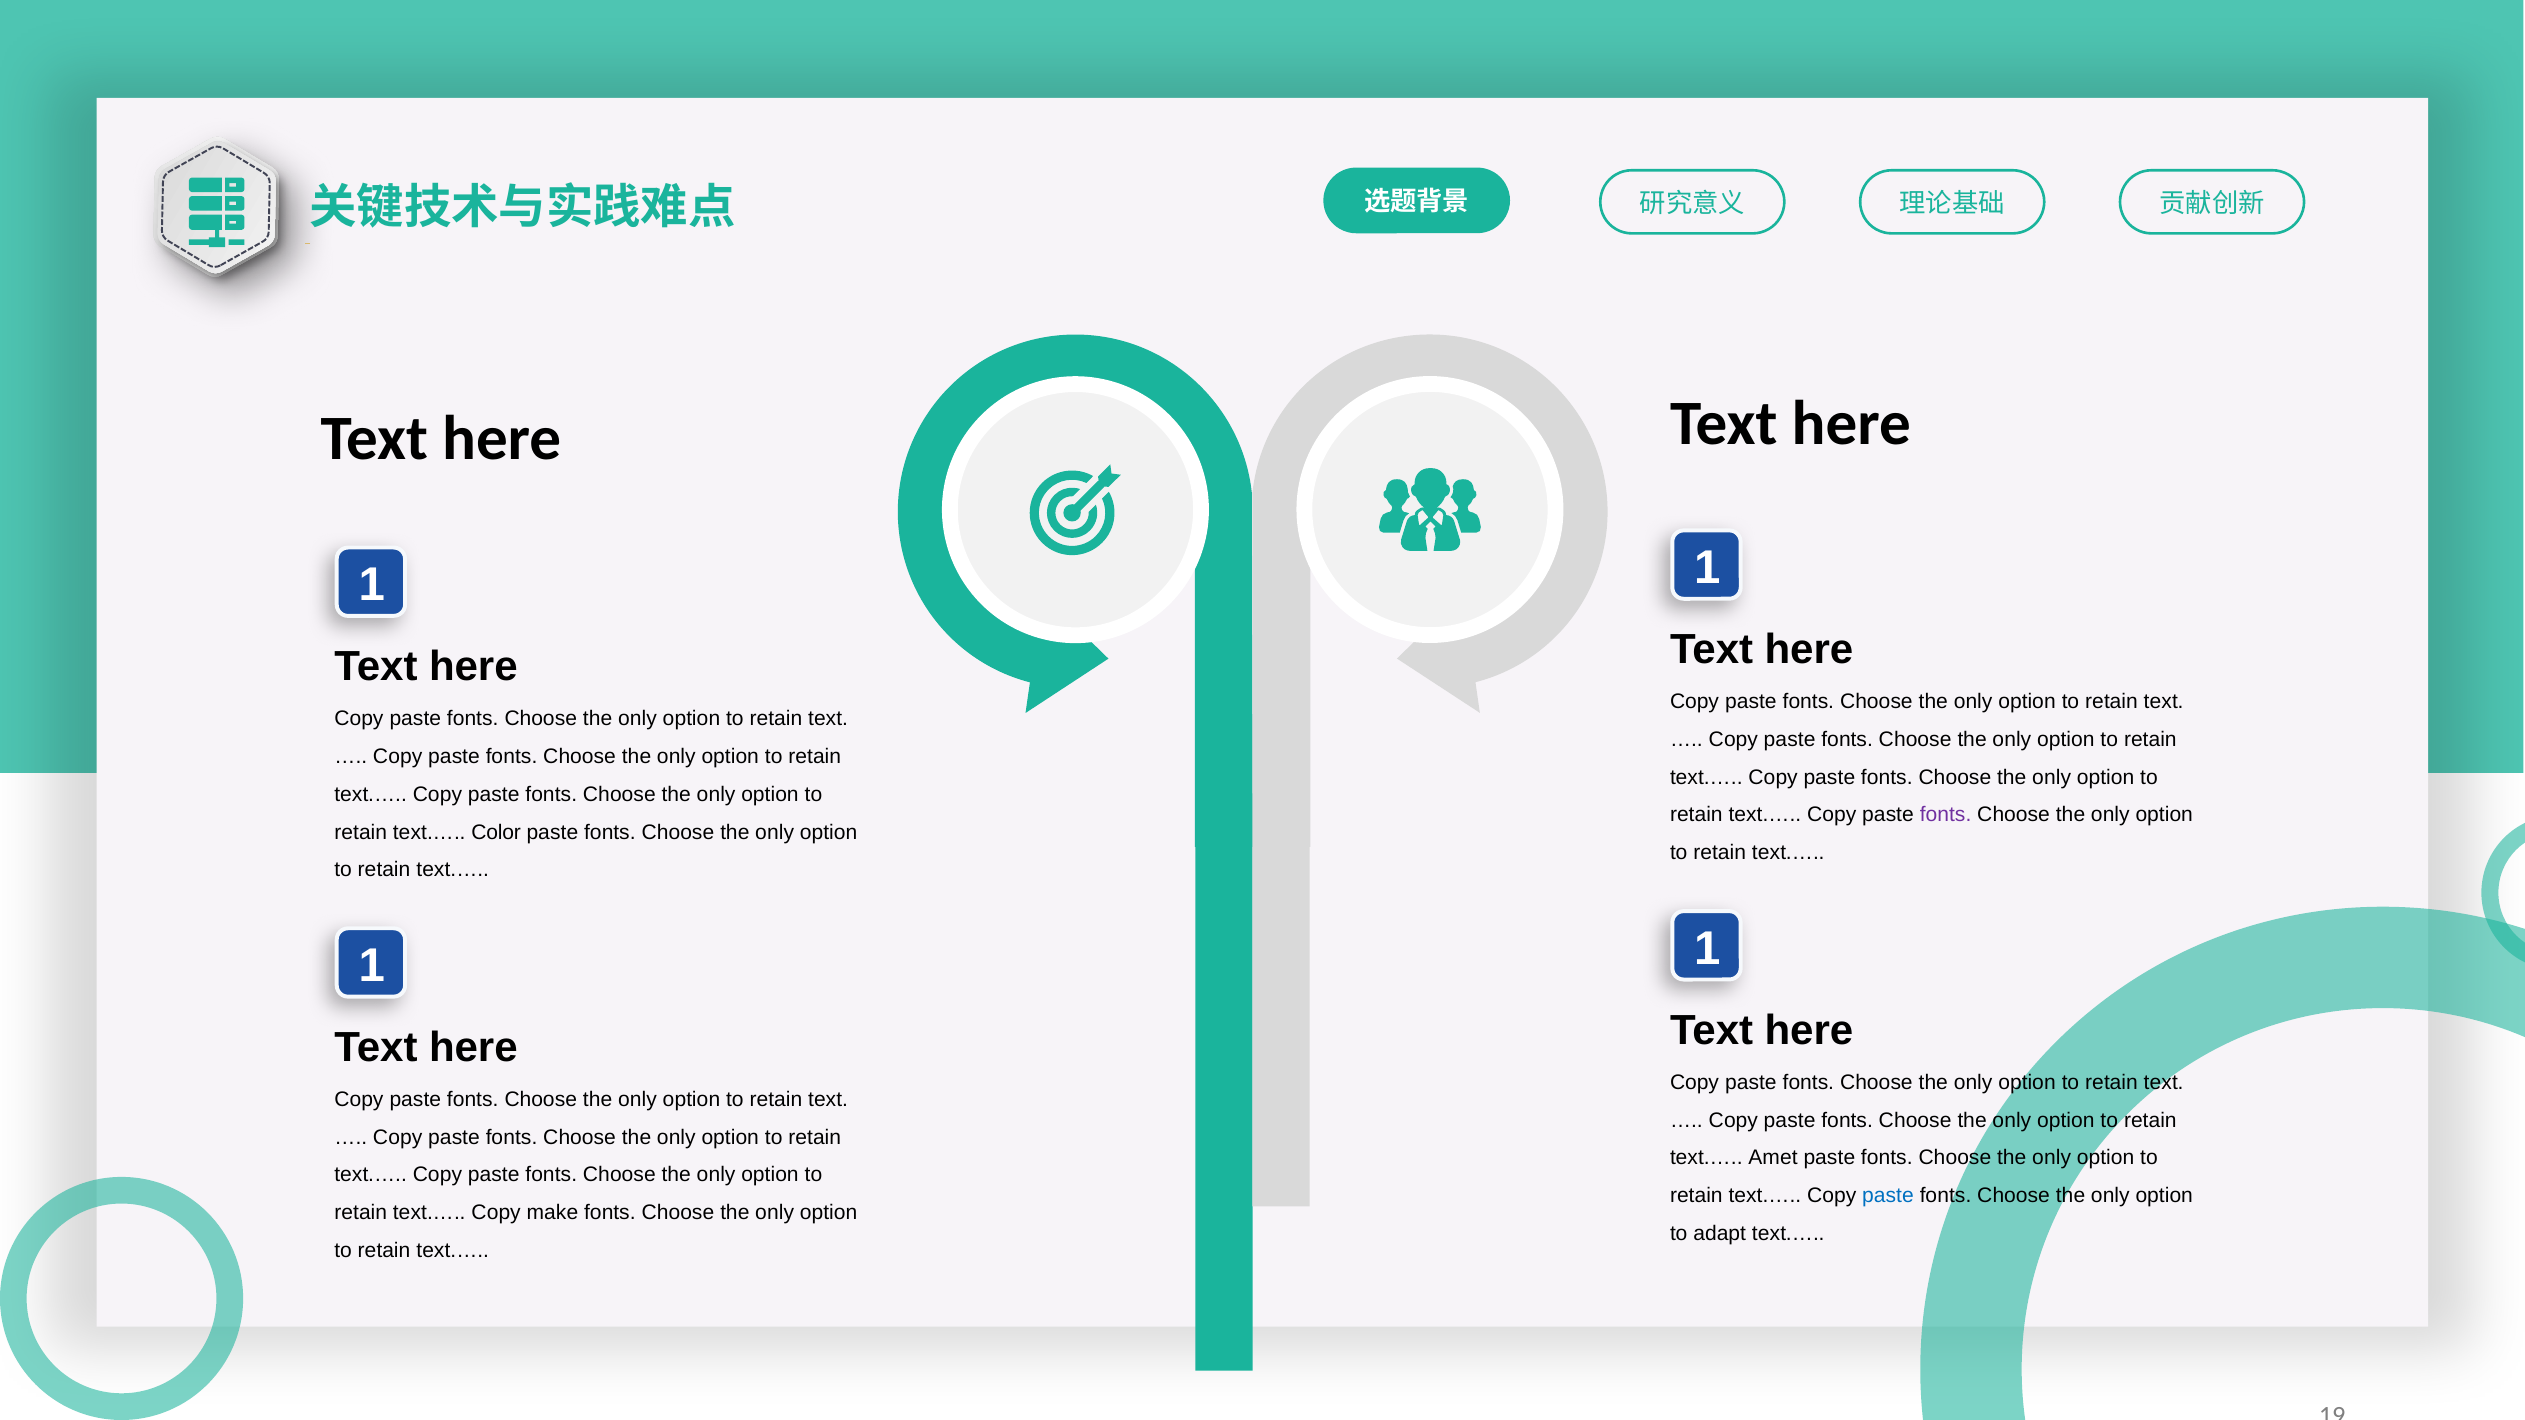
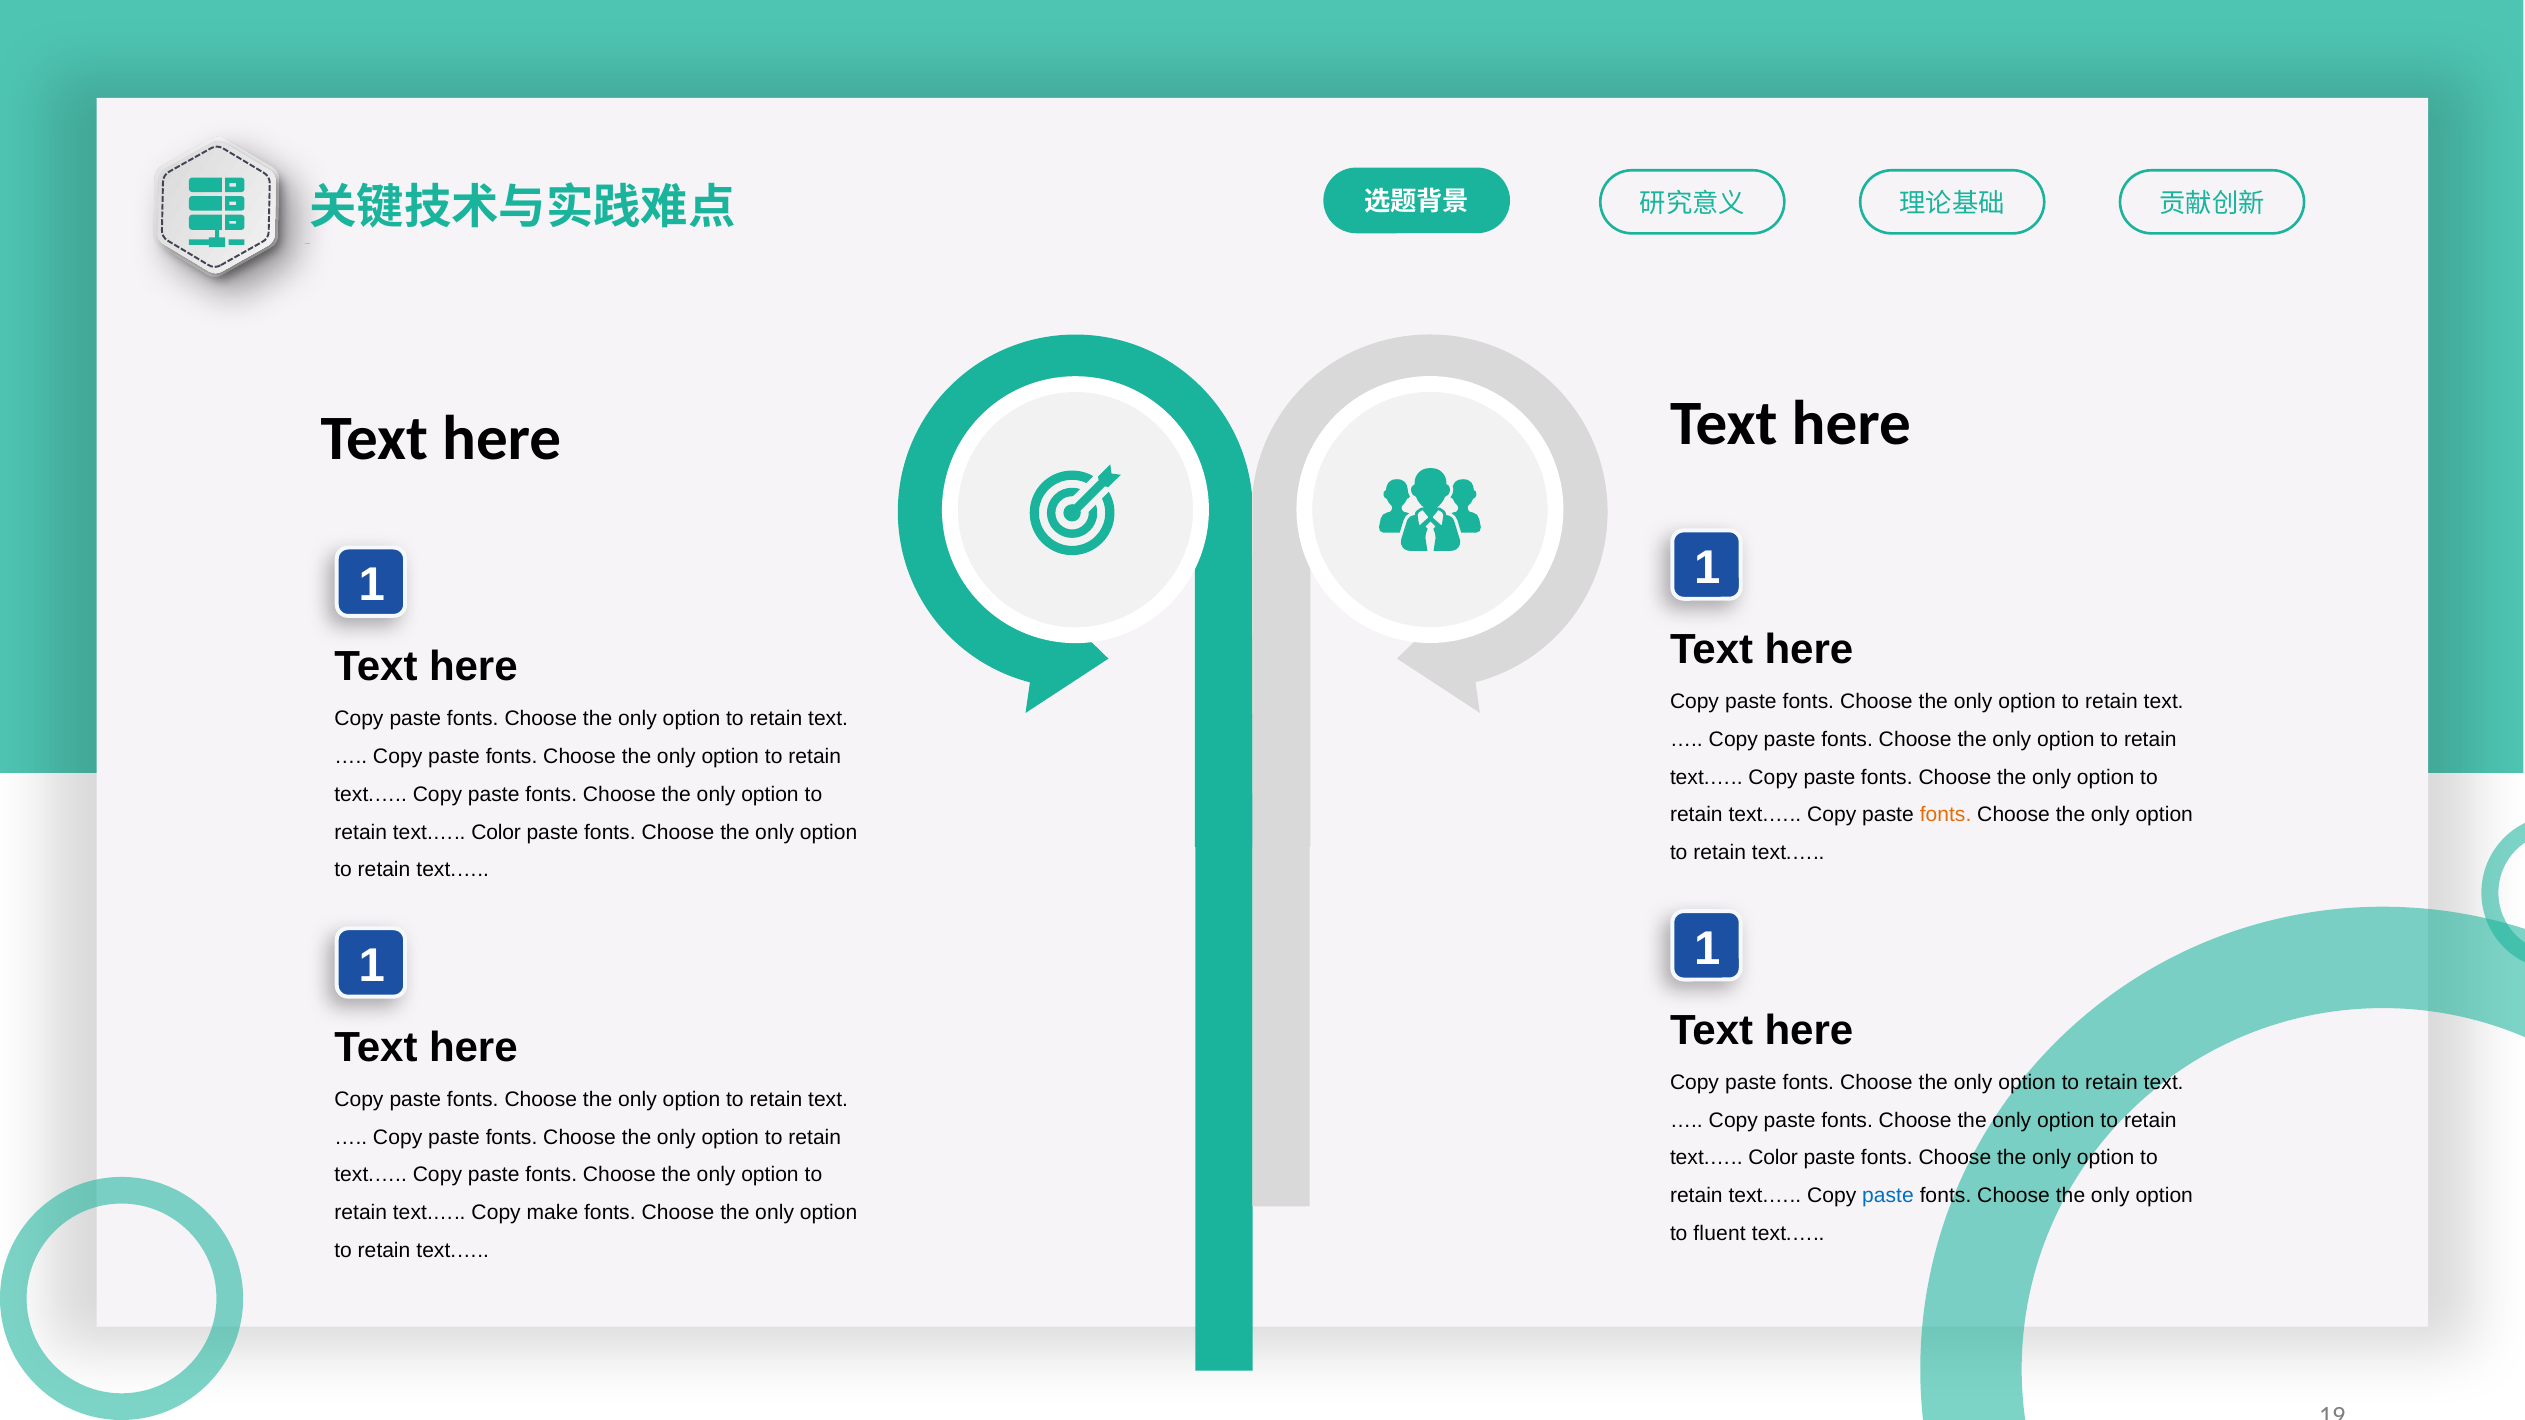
fonts colour: purple -> orange (1946, 815)
Amet: Amet -> Color (1773, 1158)
adapt: adapt -> fluent (1720, 1234)
